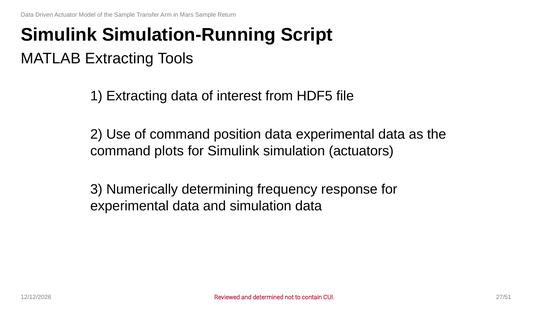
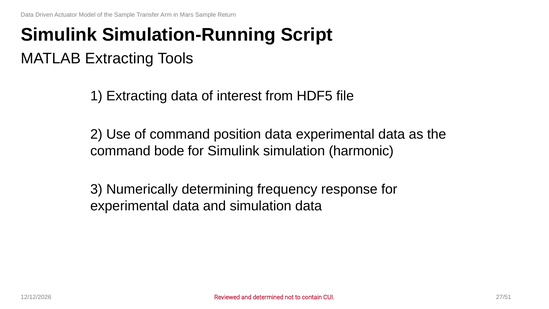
plots: plots -> bode (169, 151)
actuators: actuators -> harmonic (361, 151)
